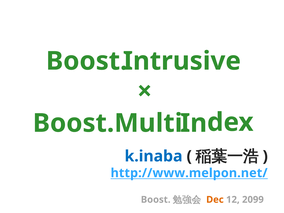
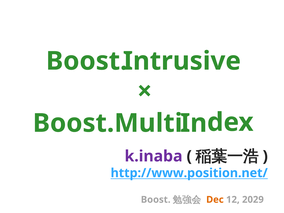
k.inaba colour: blue -> purple (154, 156)
http://www.melpon.net/: http://www.melpon.net/ -> http://www.position.net/ (189, 173)
2099: 2099 -> 2029 (253, 200)
